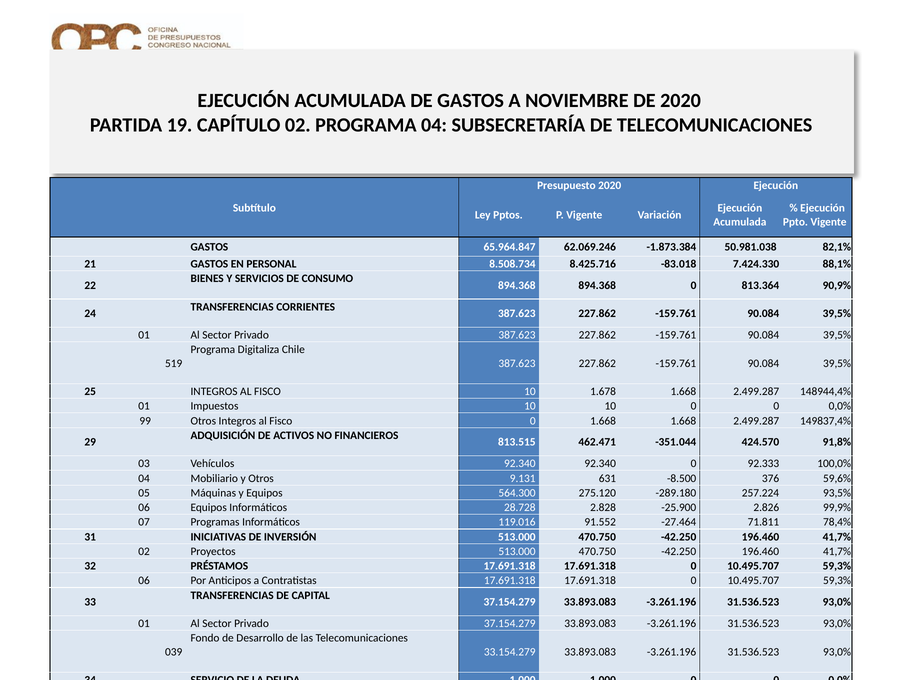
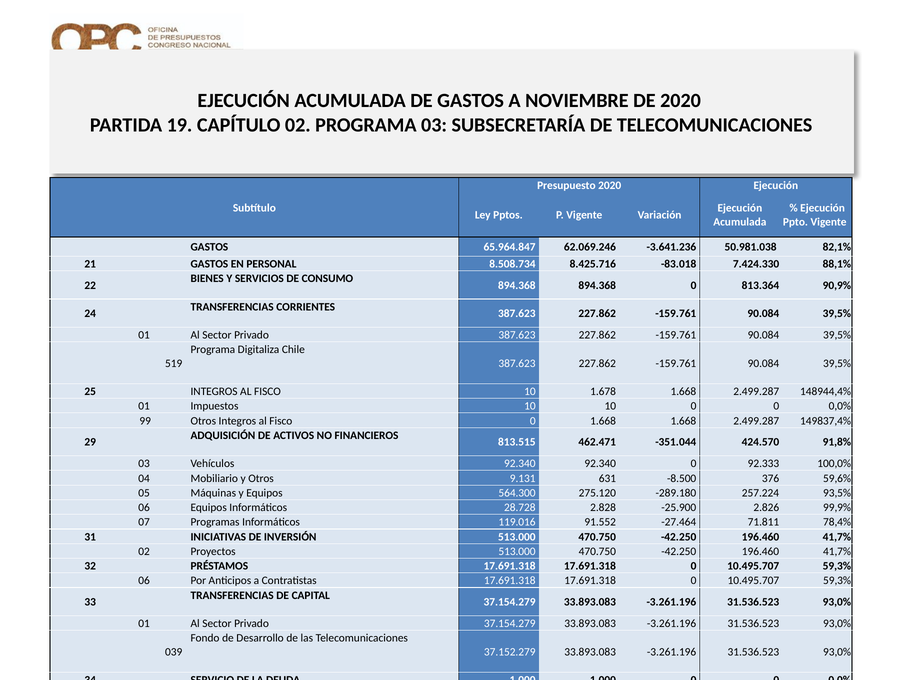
PROGRAMA 04: 04 -> 03 (434, 125)
-1.873.384: -1.873.384 -> -3.641.236 (671, 247)
33.154.279: 33.154.279 -> 37.152.279 (510, 652)
